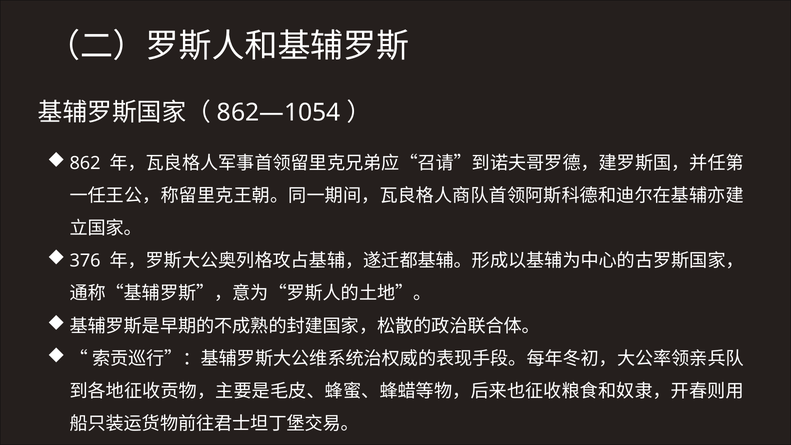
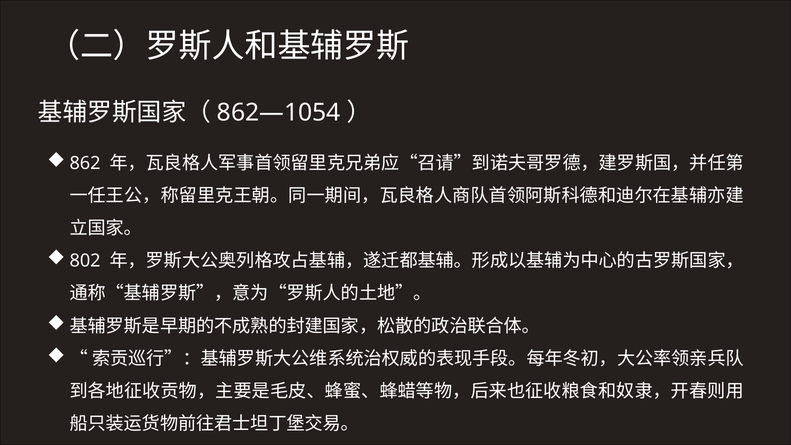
376: 376 -> 802 (85, 261)
